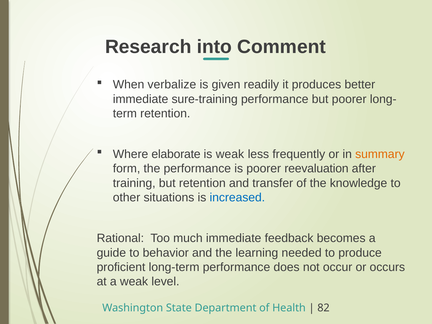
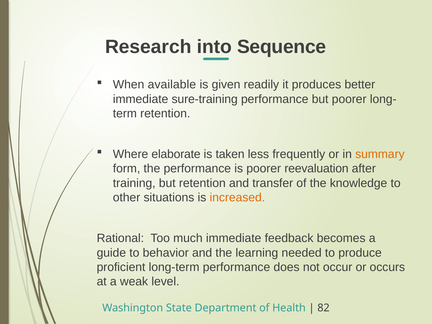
Comment: Comment -> Sequence (282, 47)
verbalize: verbalize -> available (172, 85)
is weak: weak -> taken (230, 154)
increased colour: blue -> orange (237, 197)
